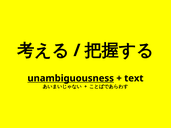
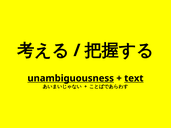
text underline: none -> present (134, 78)
